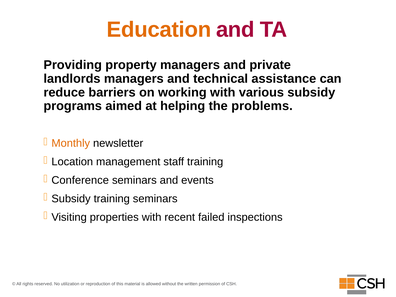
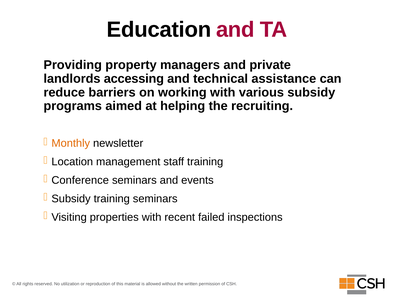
Education colour: orange -> black (159, 30)
landlords managers: managers -> accessing (134, 79)
problems: problems -> recruiting (262, 106)
